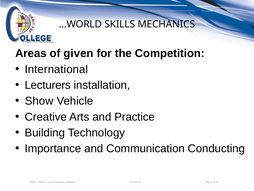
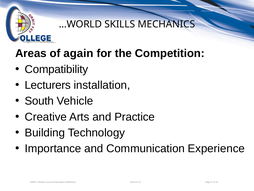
given: given -> again (79, 53)
International: International -> Compatibility (56, 69)
Show: Show -> South (39, 101)
Conducting: Conducting -> Experience (216, 148)
